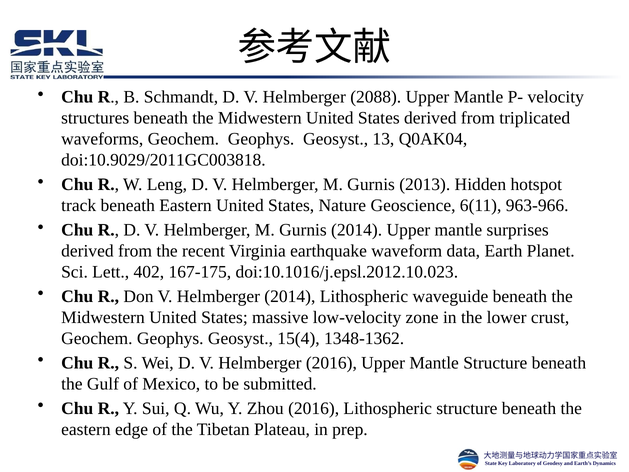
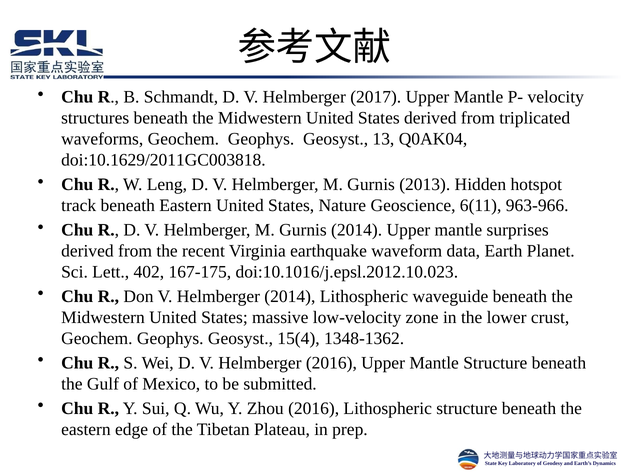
2088: 2088 -> 2017 (376, 97)
doi:10.9029/2011GC003818: doi:10.9029/2011GC003818 -> doi:10.1629/2011GC003818 (163, 160)
